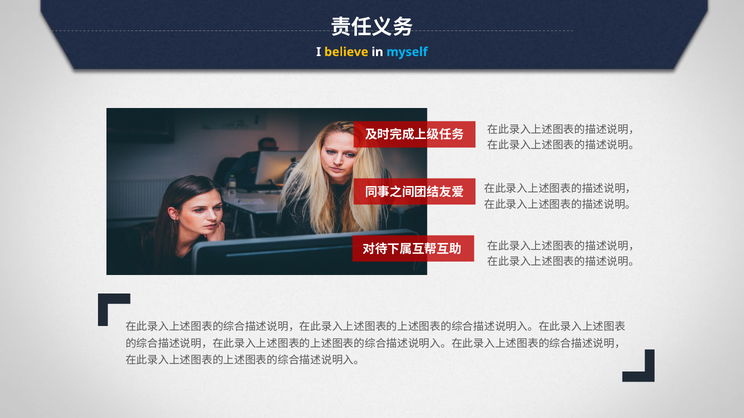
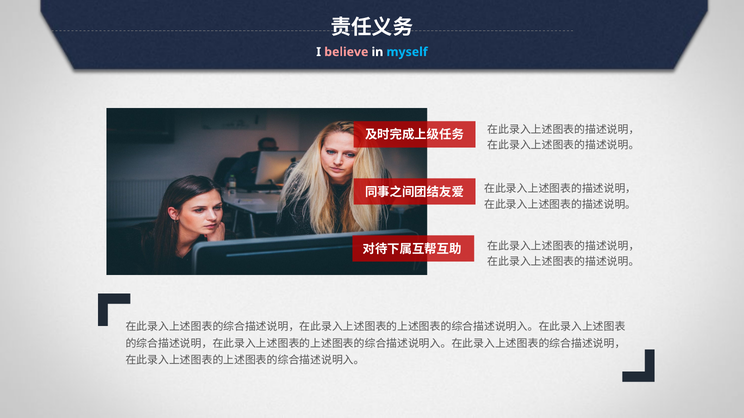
believe colour: yellow -> pink (346, 52)
